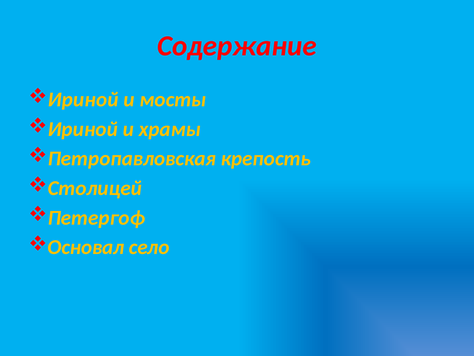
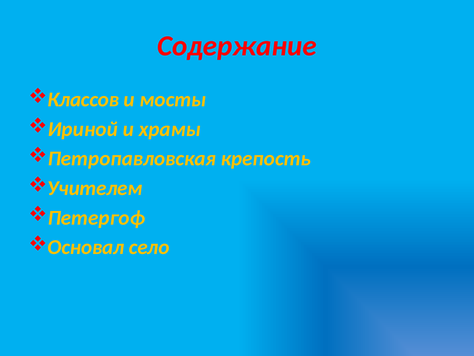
Ириной: Ириной -> Классов (83, 99)
Столицей: Столицей -> Учителем (95, 188)
